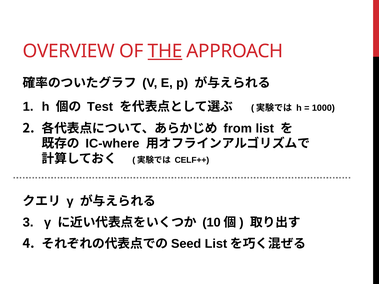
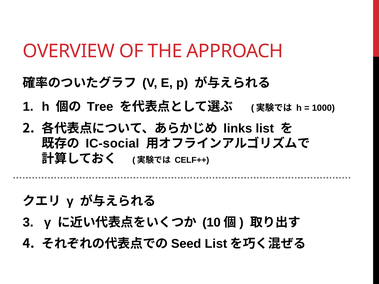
THE underline: present -> none (165, 51)
Test: Test -> Tree (100, 107)
from: from -> links (238, 129)
IC-where: IC-where -> IC-social (112, 144)
